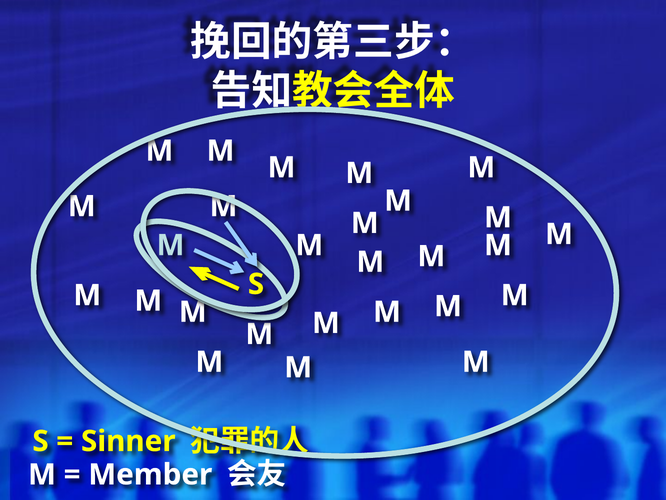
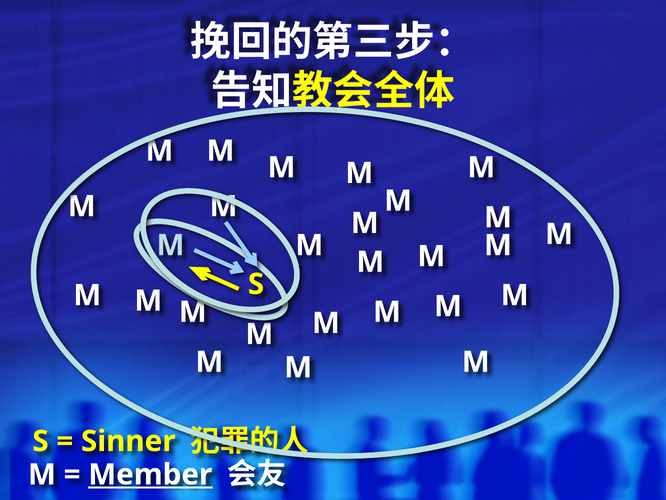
Member underline: none -> present (150, 474)
